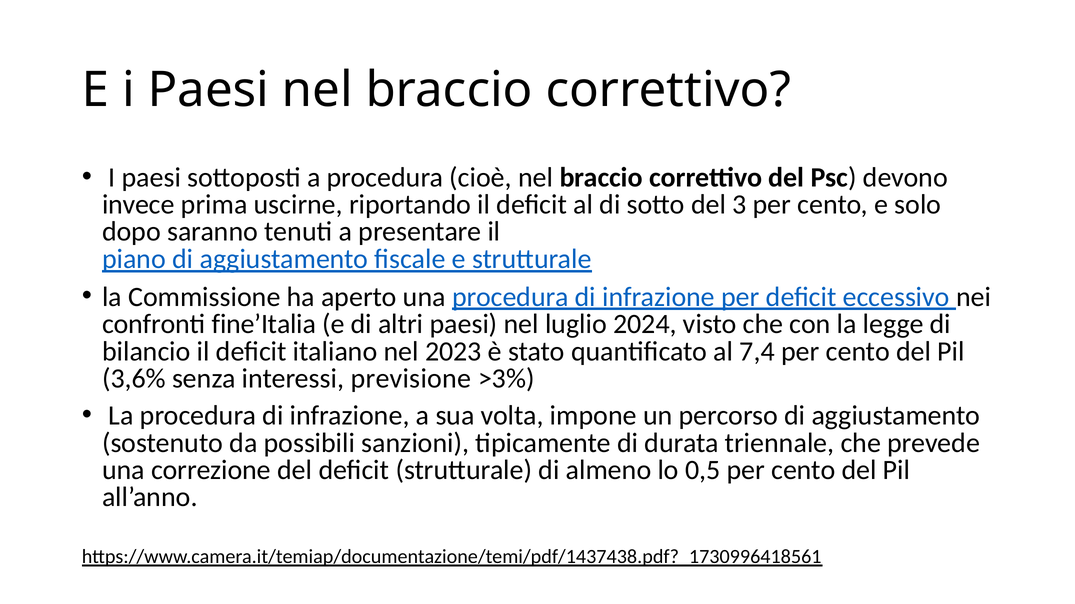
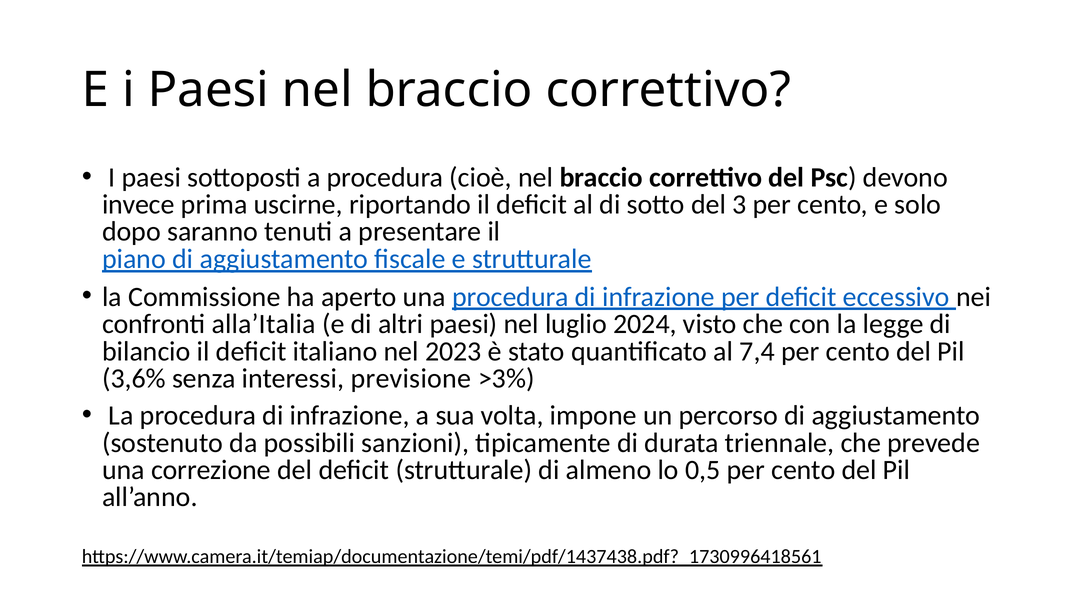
fine’Italia: fine’Italia -> alla’Italia (264, 324)
